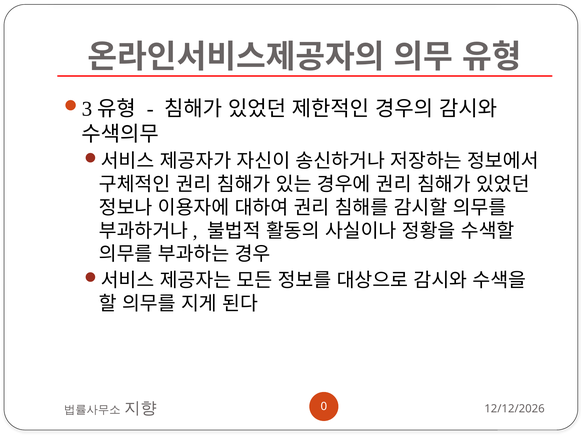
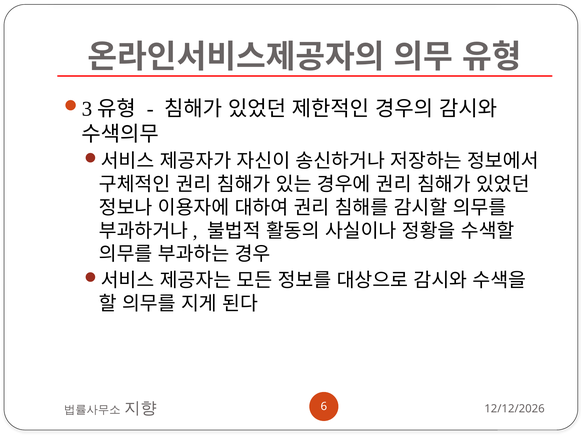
0: 0 -> 6 (324, 407)
